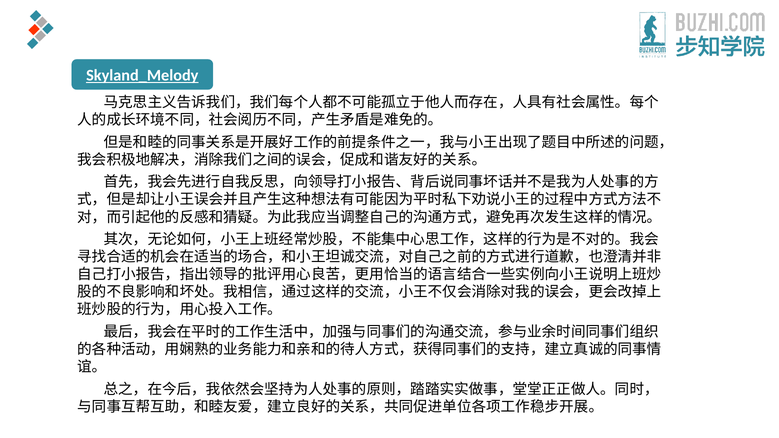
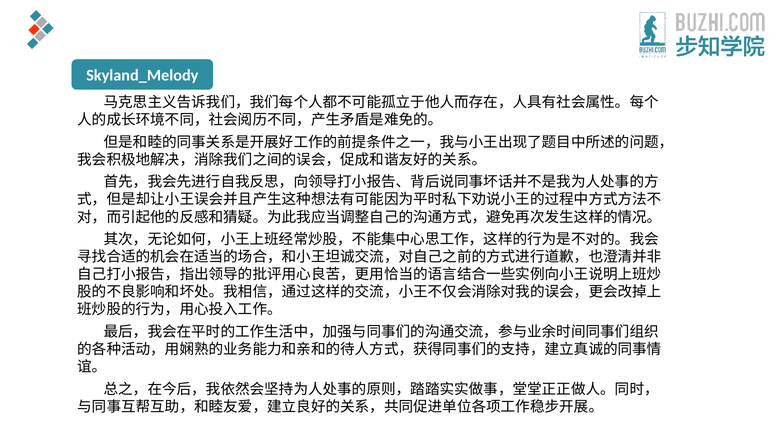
Skyland_Melody underline: present -> none (142, 76)
